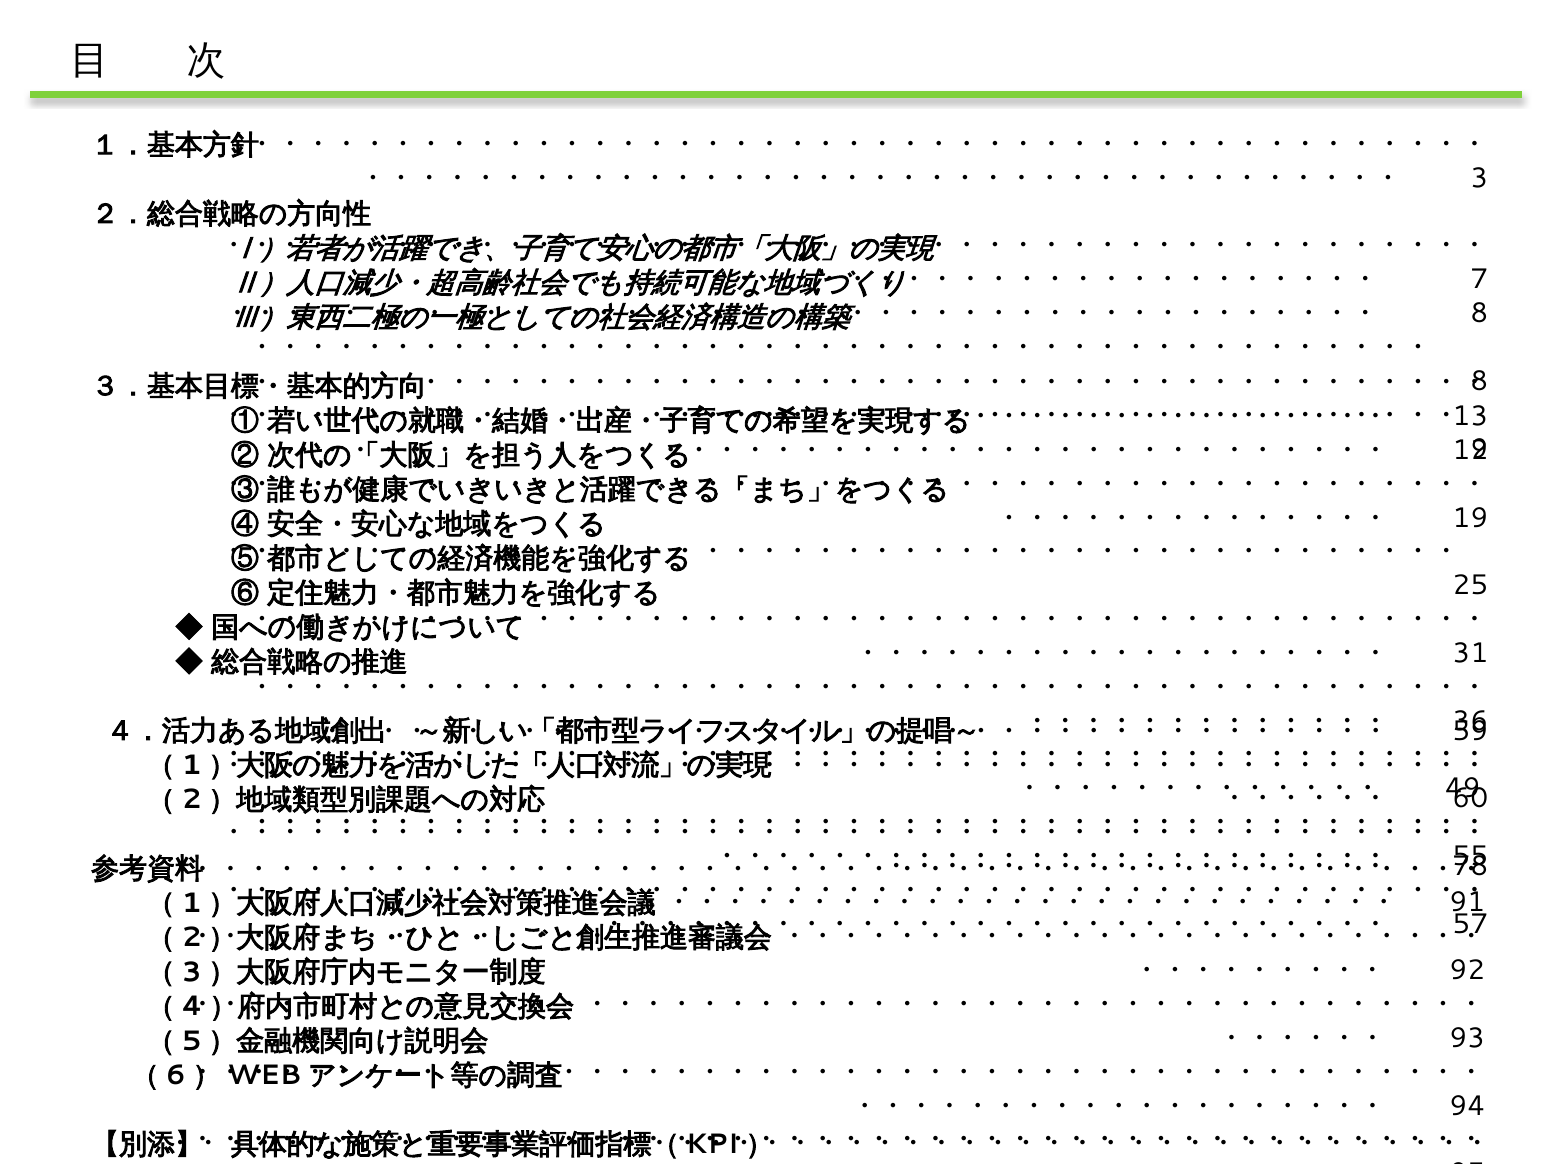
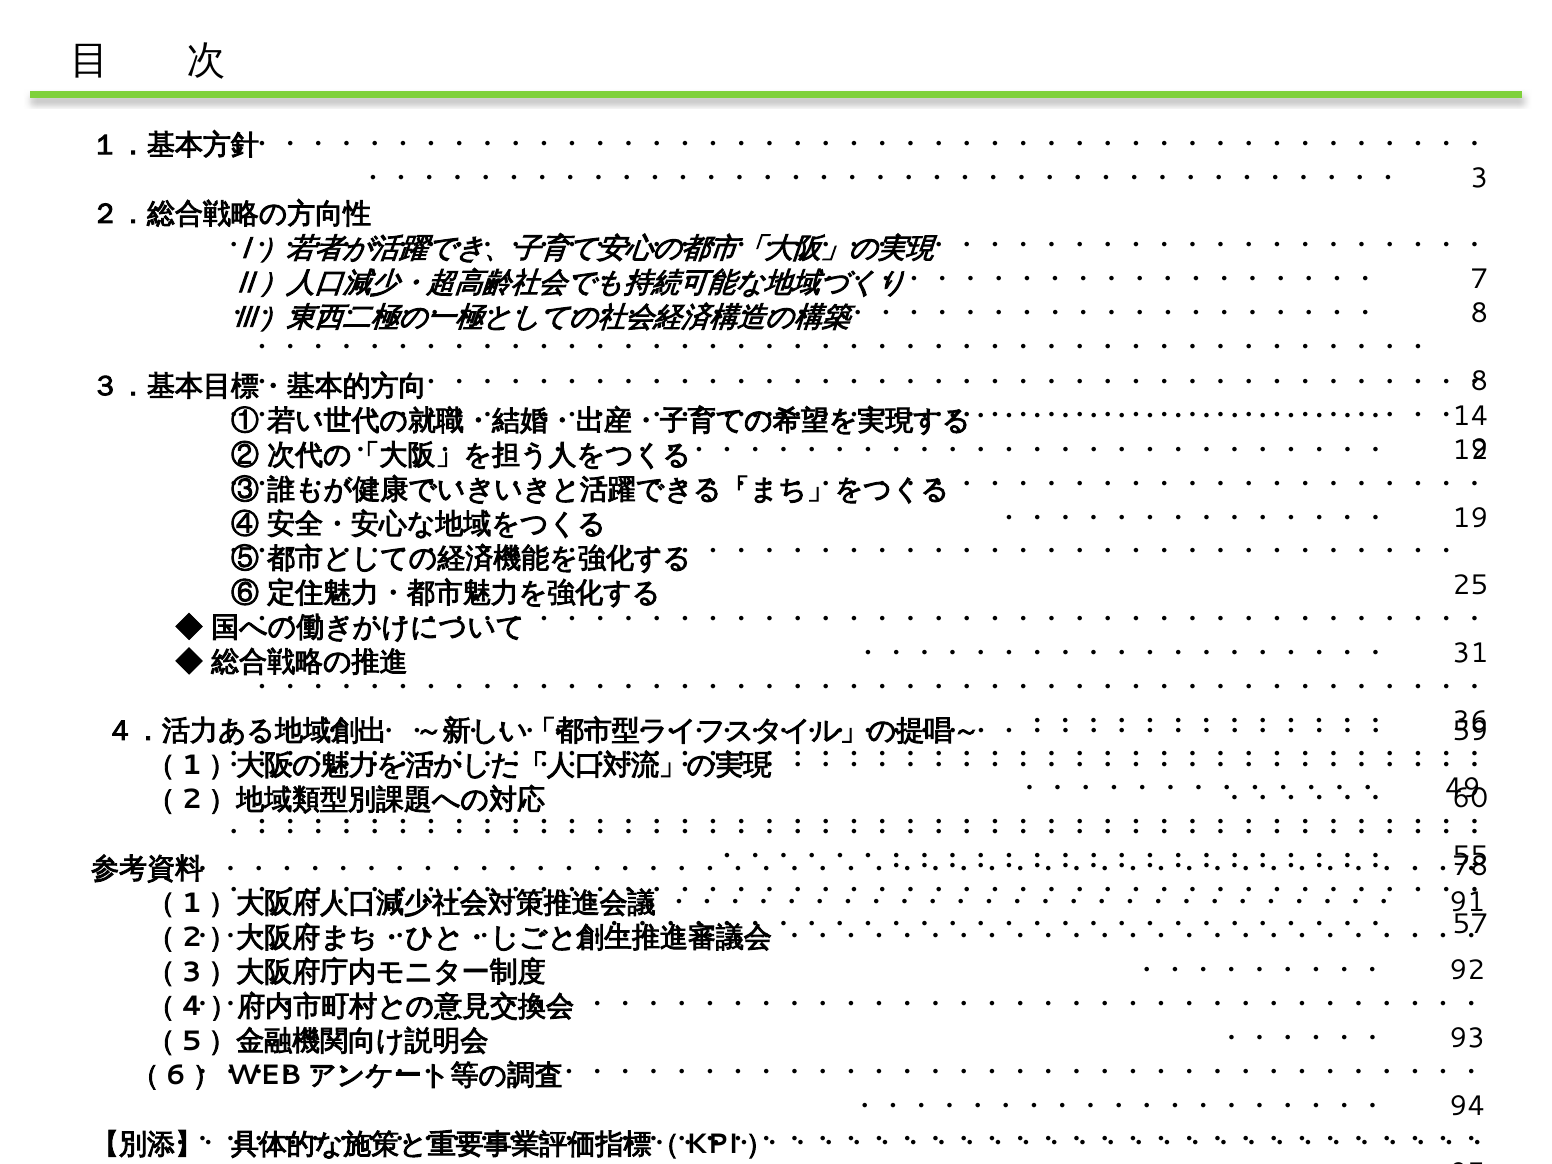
13: 13 -> 14 (1470, 416)
